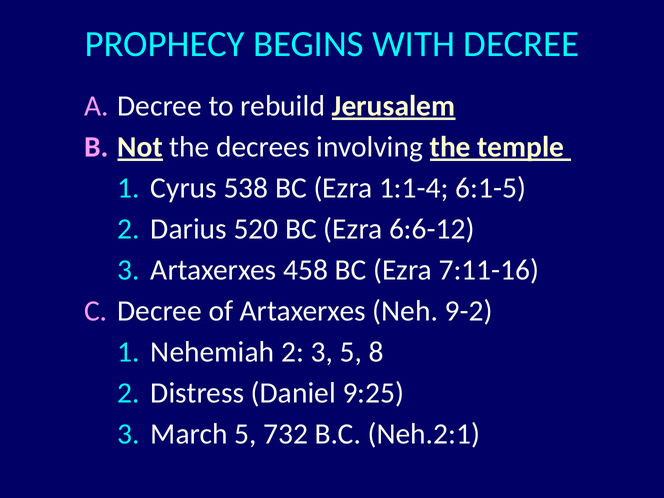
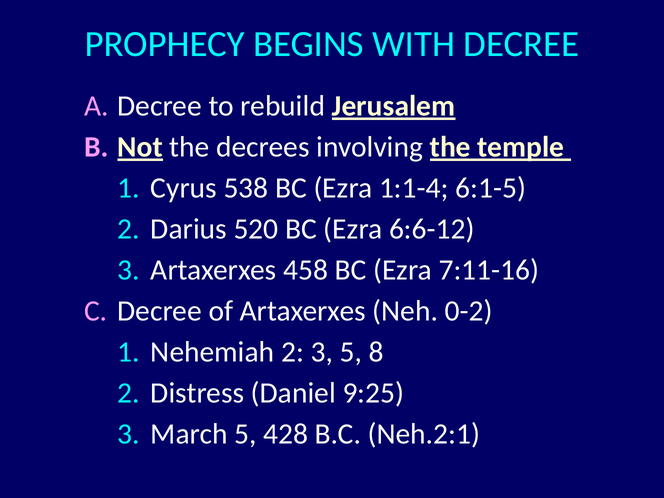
9-2: 9-2 -> 0-2 (469, 311)
732: 732 -> 428 (286, 434)
